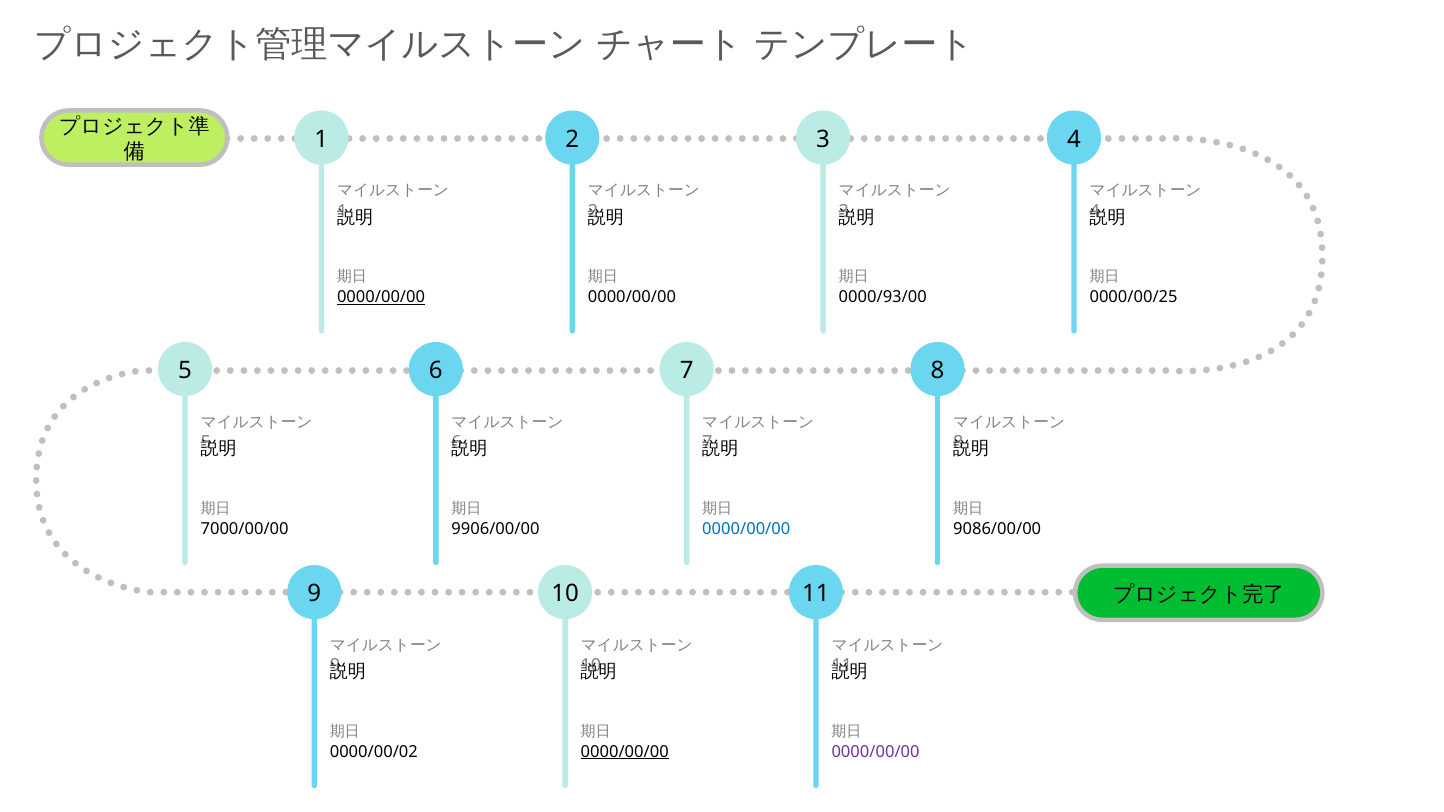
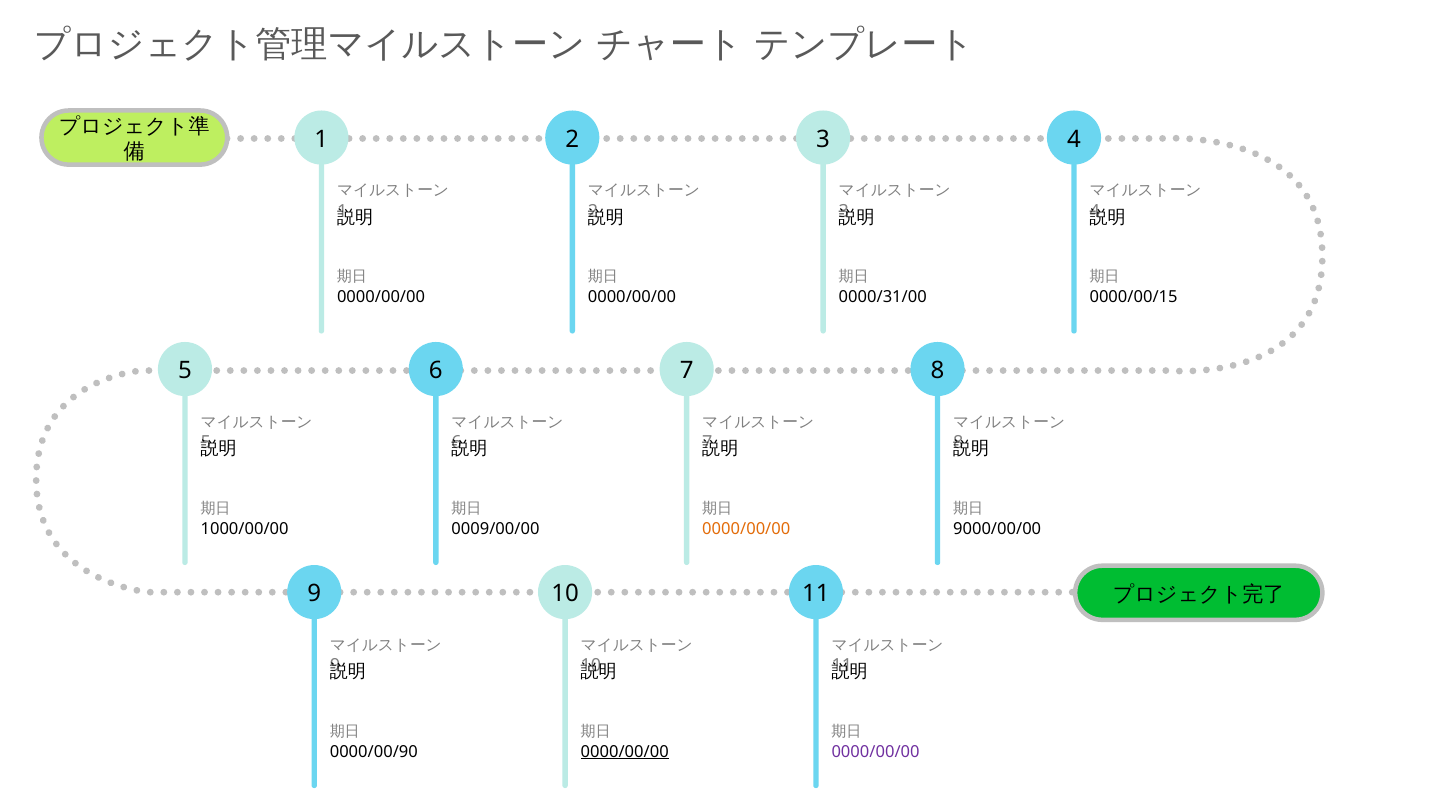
0000/00/00 underline: present -> none (381, 297)
0000/93/00: 0000/93/00 -> 0000/31/00 (883, 297)
0000/00/25: 0000/00/25 -> 0000/00/15 (1134, 297)
7000/00/00: 7000/00/00 -> 1000/00/00 (245, 529)
9906/00/00: 9906/00/00 -> 0009/00/00 (495, 529)
0000/00/00 colour: blue -> orange (746, 529)
9086/00/00: 9086/00/00 -> 9000/00/00 (997, 529)
0000/00/02: 0000/00/02 -> 0000/00/90 (374, 752)
